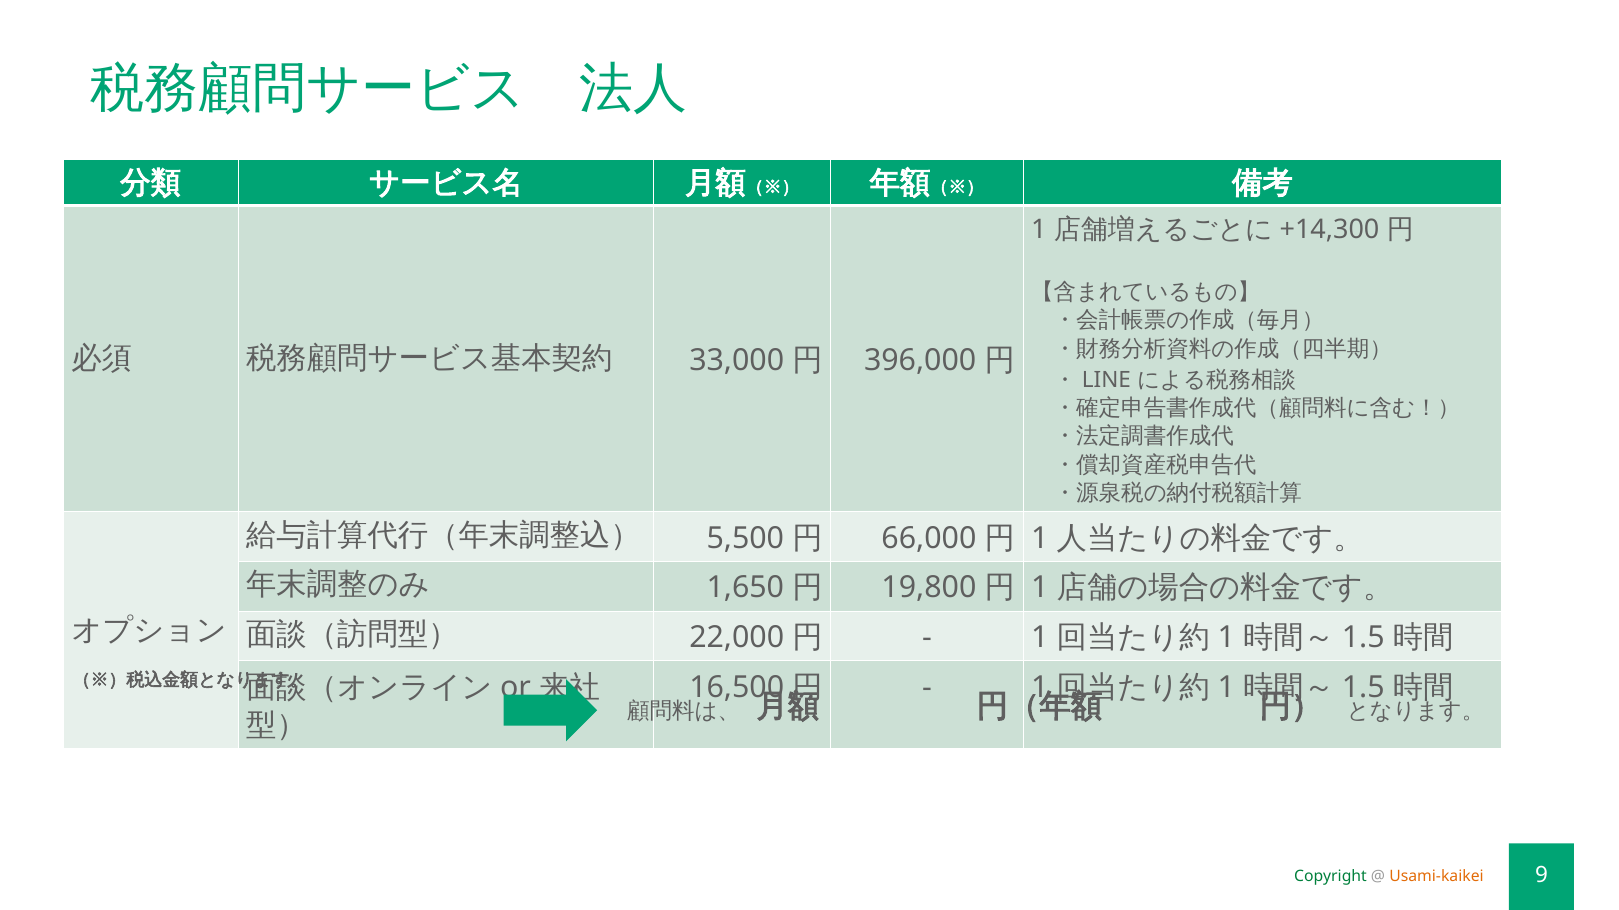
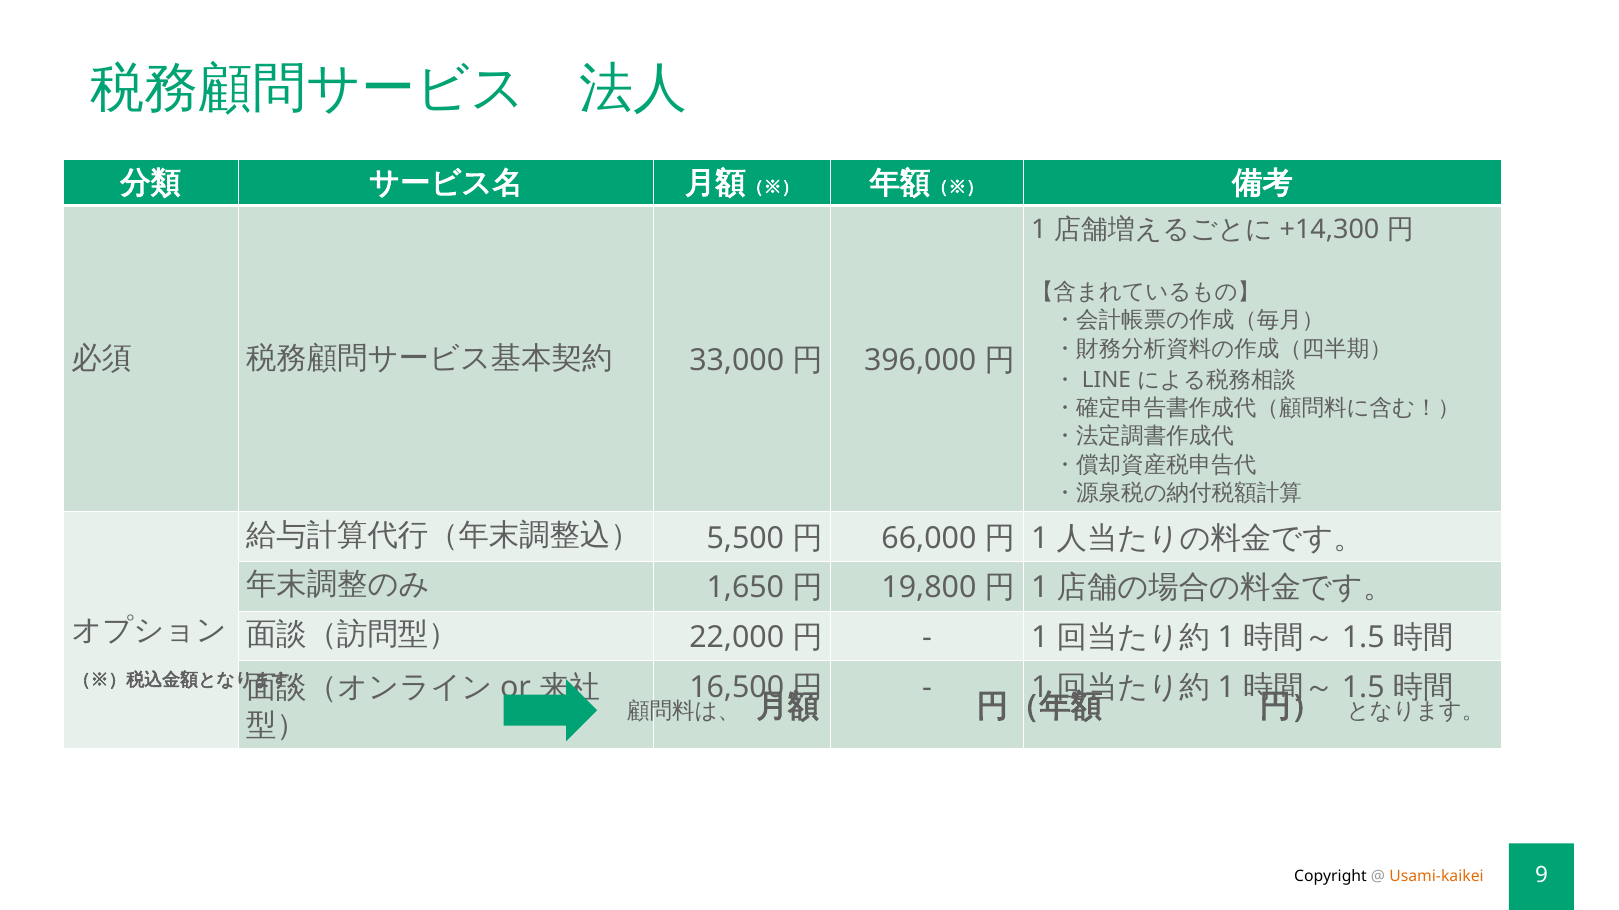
Copyright colour: green -> black (1330, 877)
